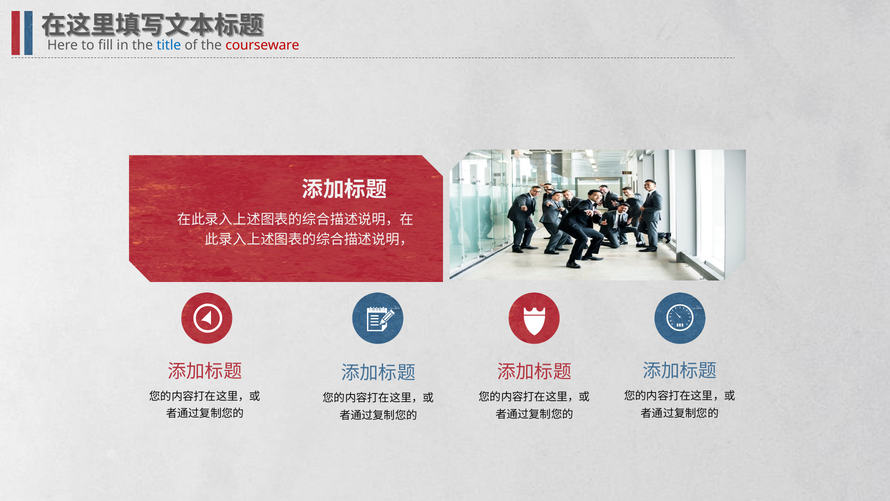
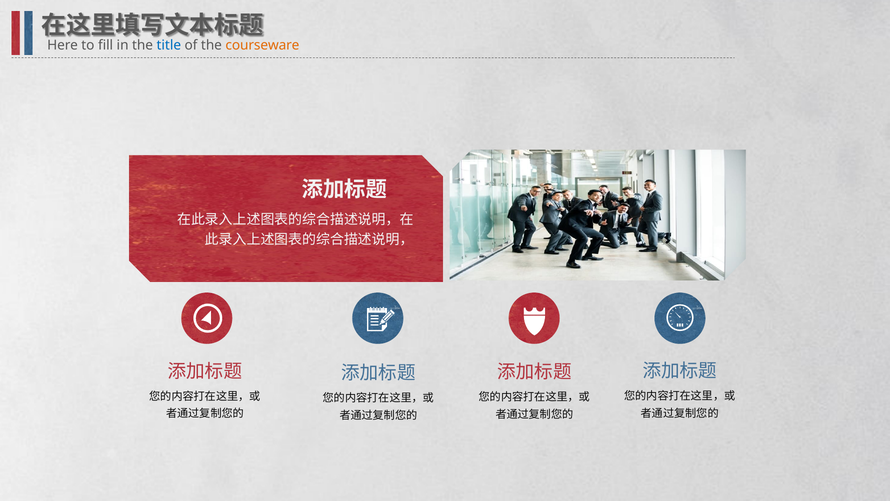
courseware colour: red -> orange (262, 45)
